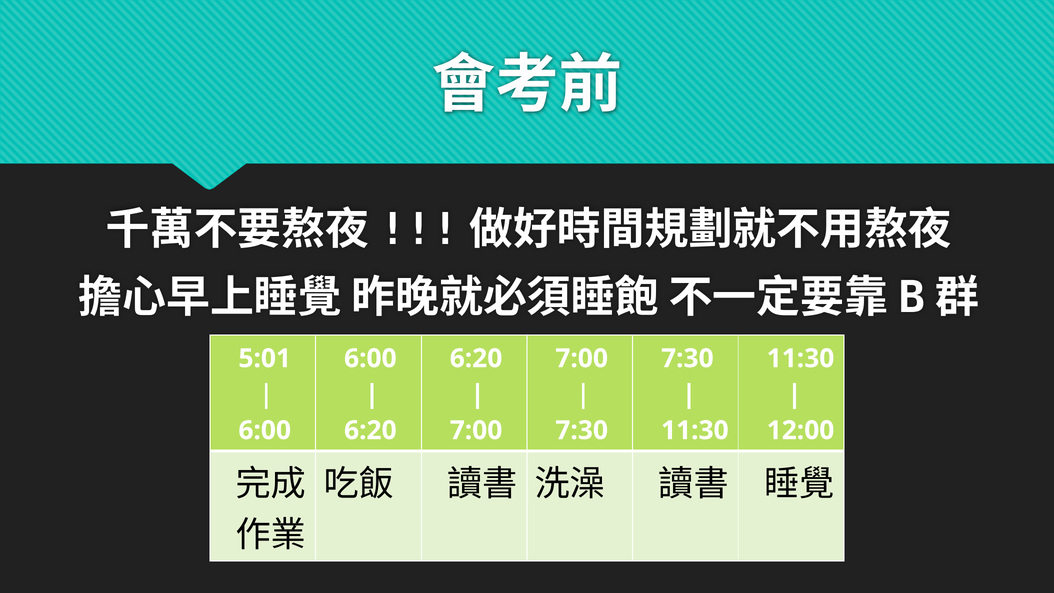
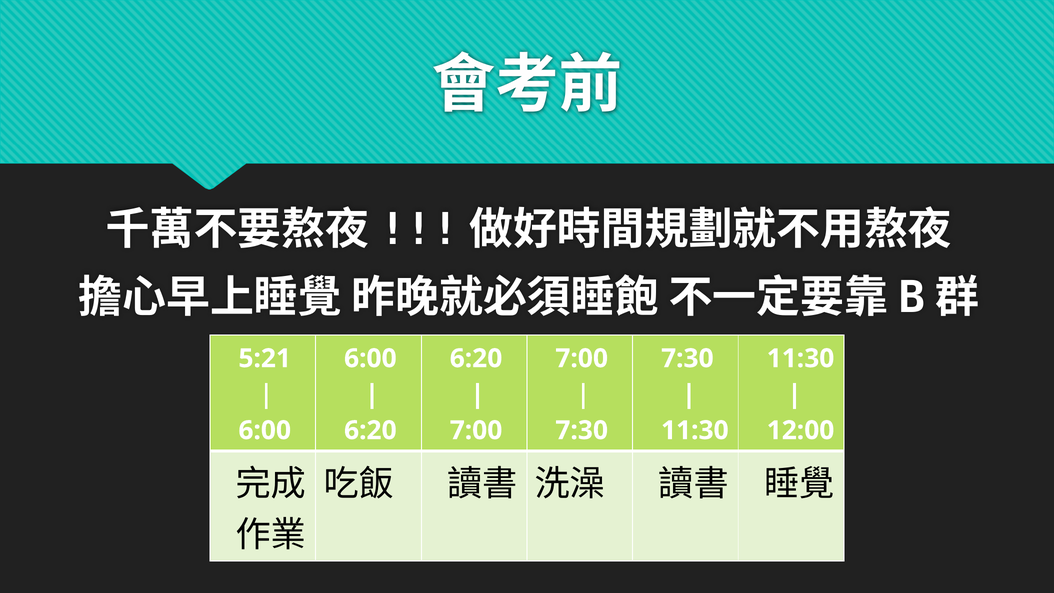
5:01: 5:01 -> 5:21 (265, 358)
